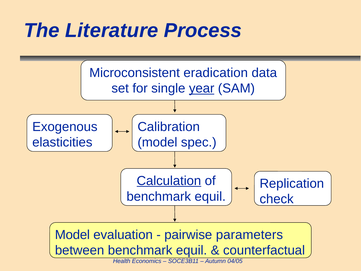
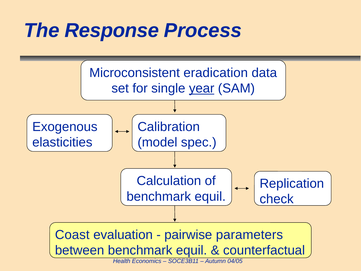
Literature: Literature -> Response (112, 30)
Calculation underline: present -> none (169, 181)
Model: Model -> Coast (72, 235)
